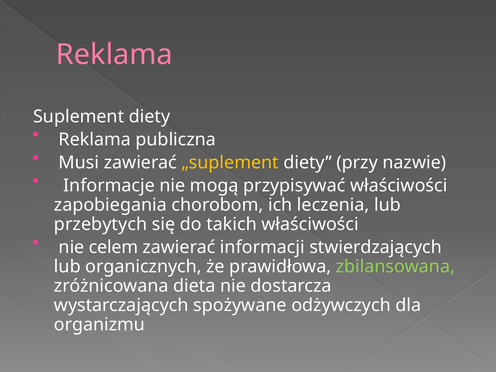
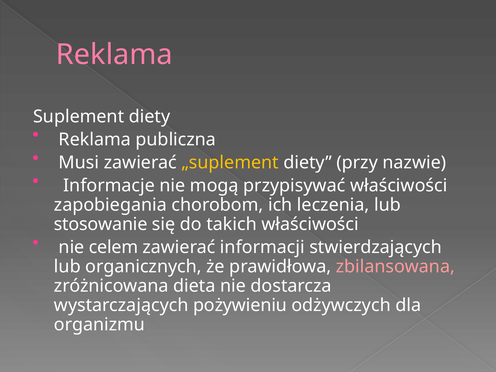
przebytych: przebytych -> stosowanie (101, 224)
zbilansowana colour: light green -> pink (395, 267)
spożywane: spożywane -> pożywieniu (240, 305)
